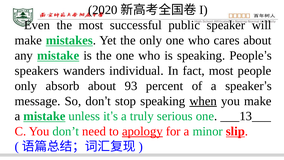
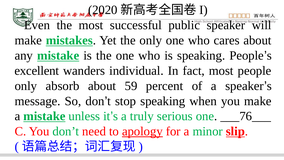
speakers: speakers -> excellent (37, 71)
93: 93 -> 59 (131, 86)
when underline: present -> none (203, 101)
___13___: ___13___ -> ___76___ (246, 116)
